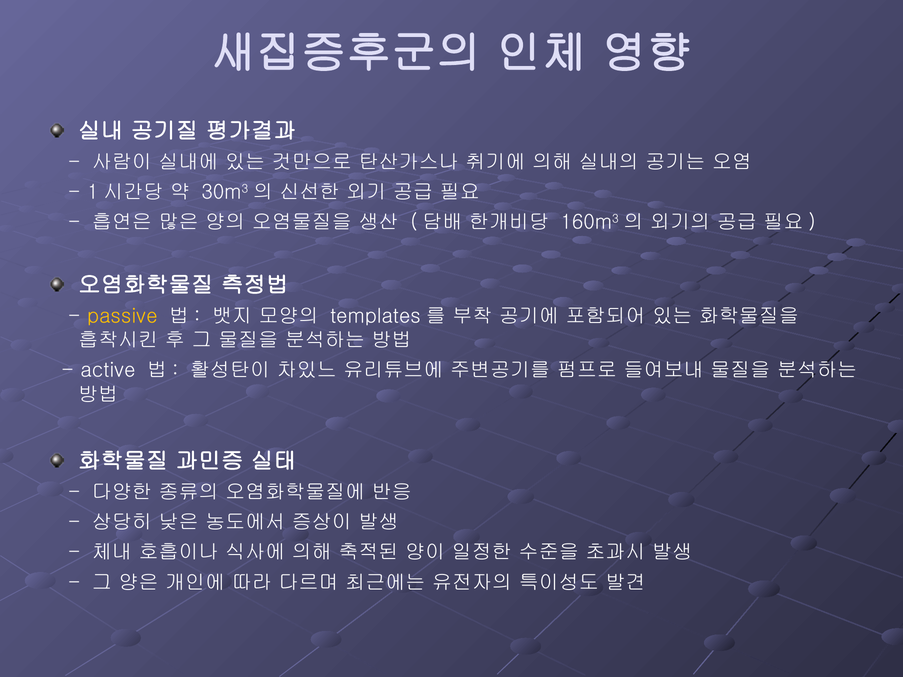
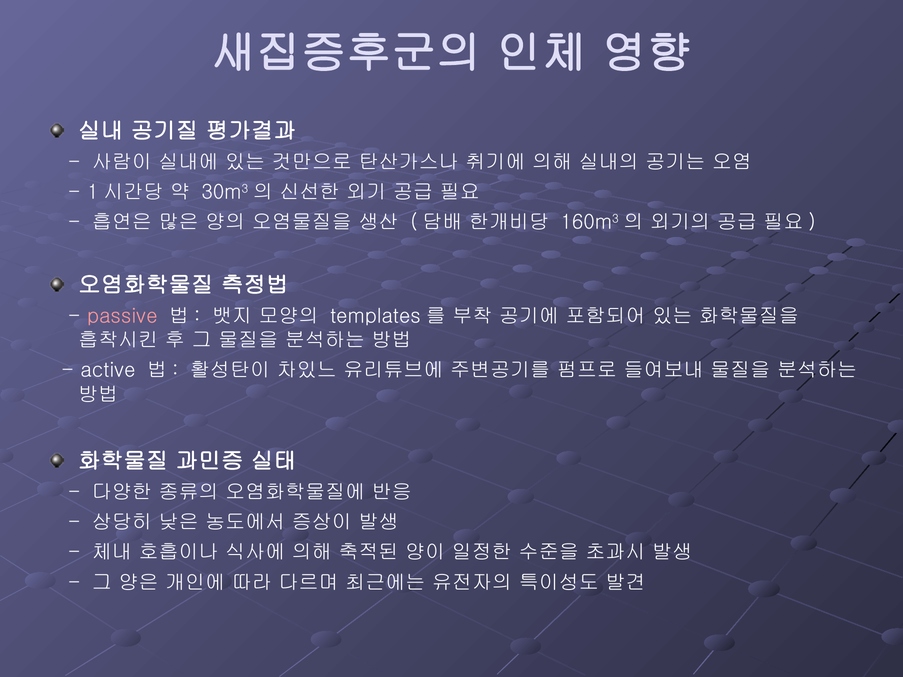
passive colour: yellow -> pink (122, 316)
